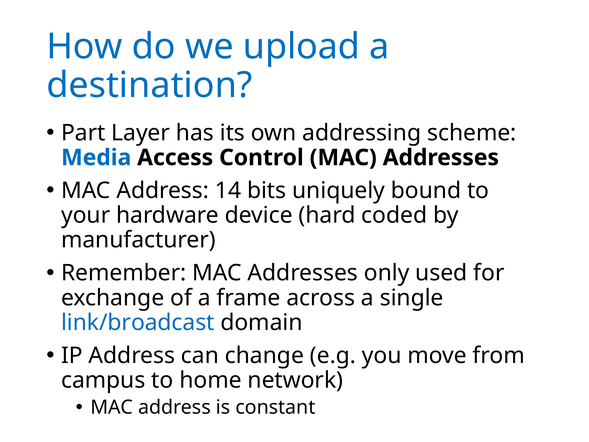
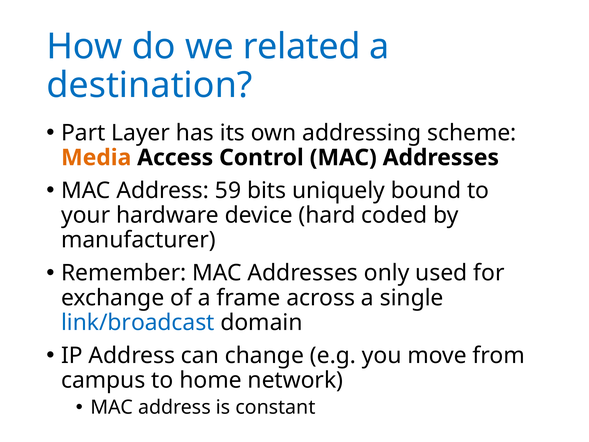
upload: upload -> related (302, 47)
Media colour: blue -> orange (96, 158)
14: 14 -> 59 (228, 190)
